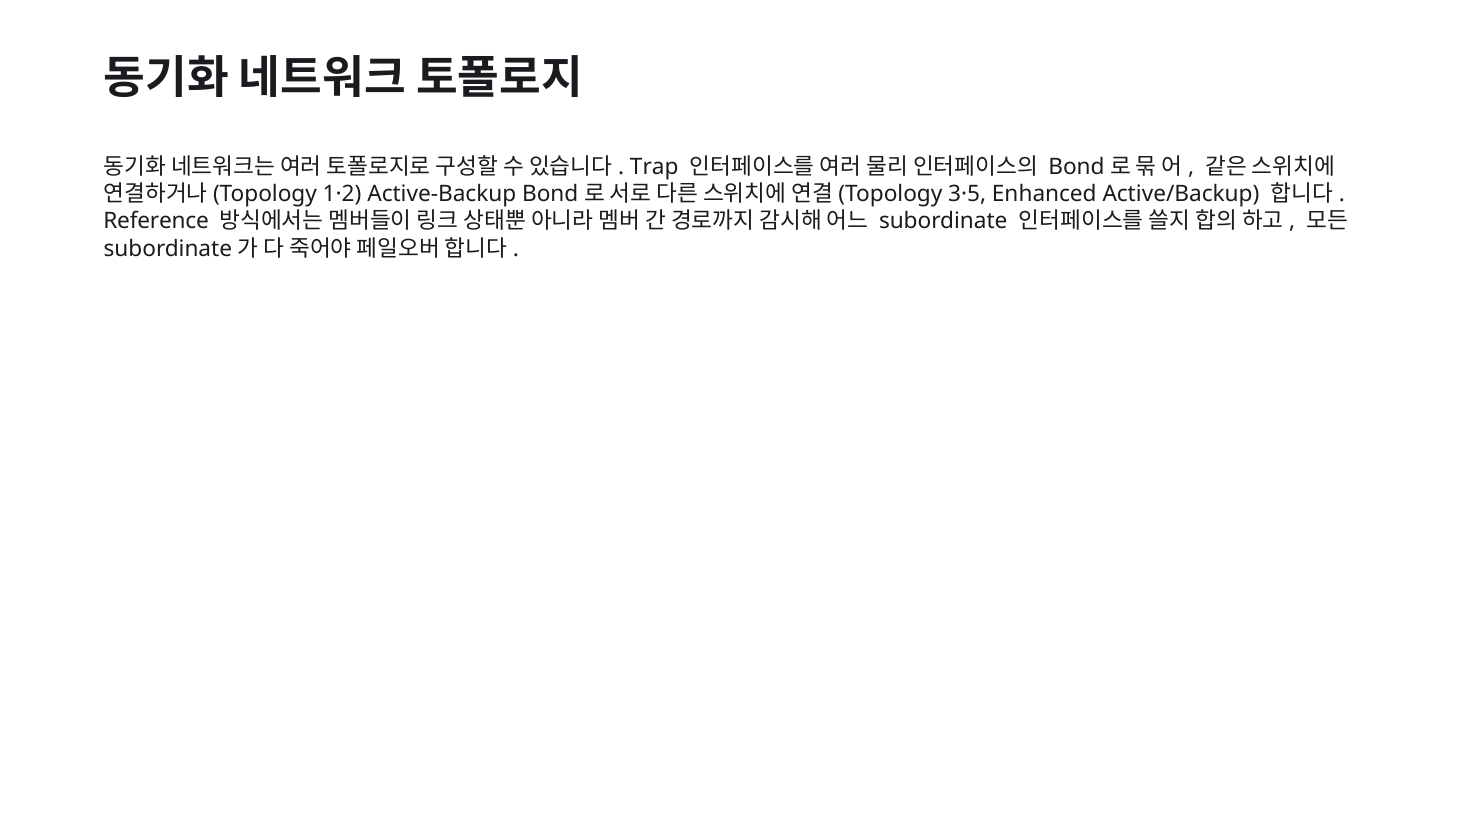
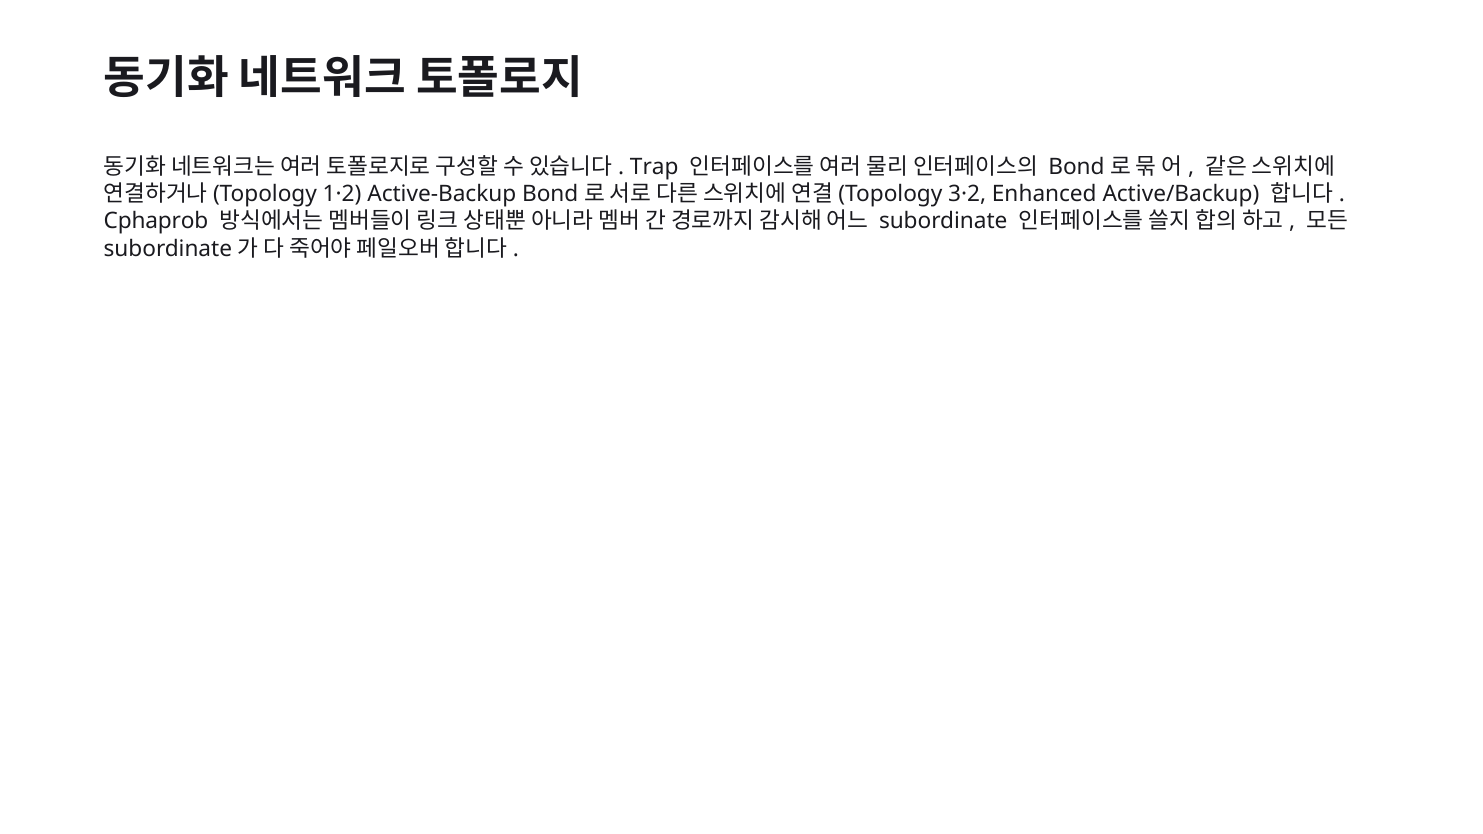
3·5: 3·5 -> 3·2 (967, 194)
Reference: Reference -> Cphaprob (156, 221)
